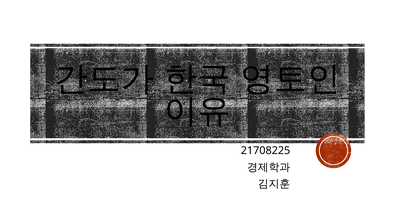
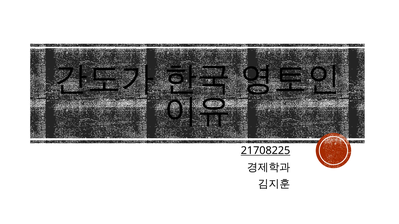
21708225 underline: none -> present (266, 151)
